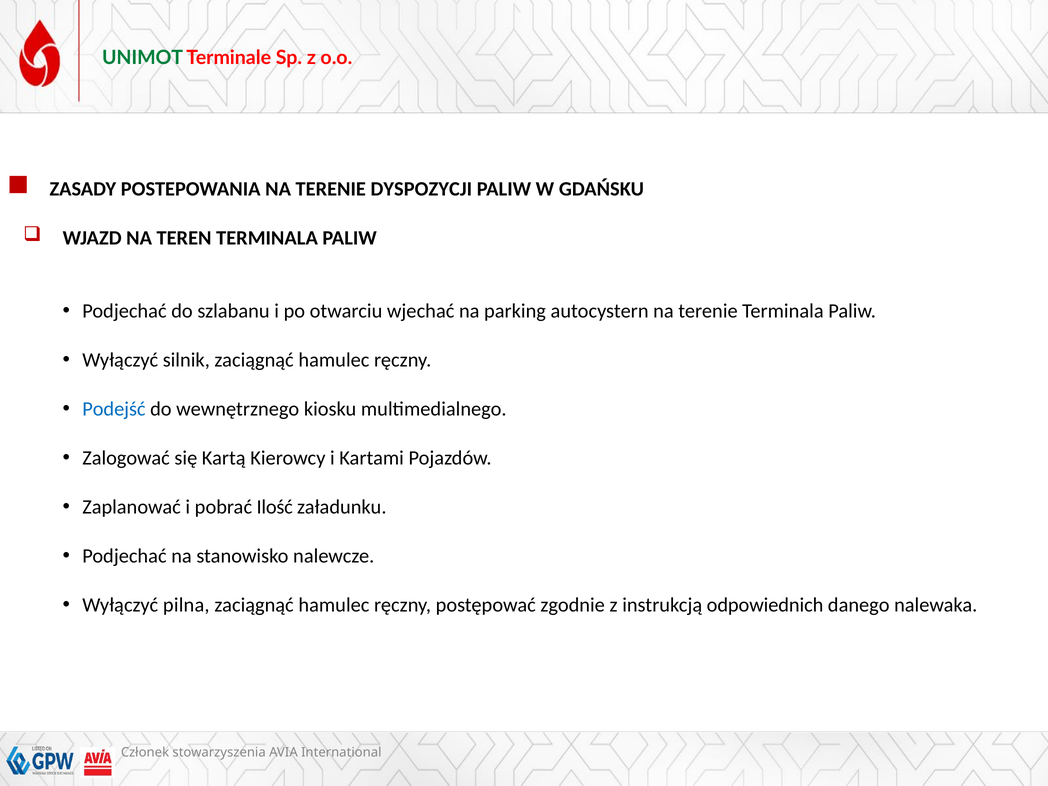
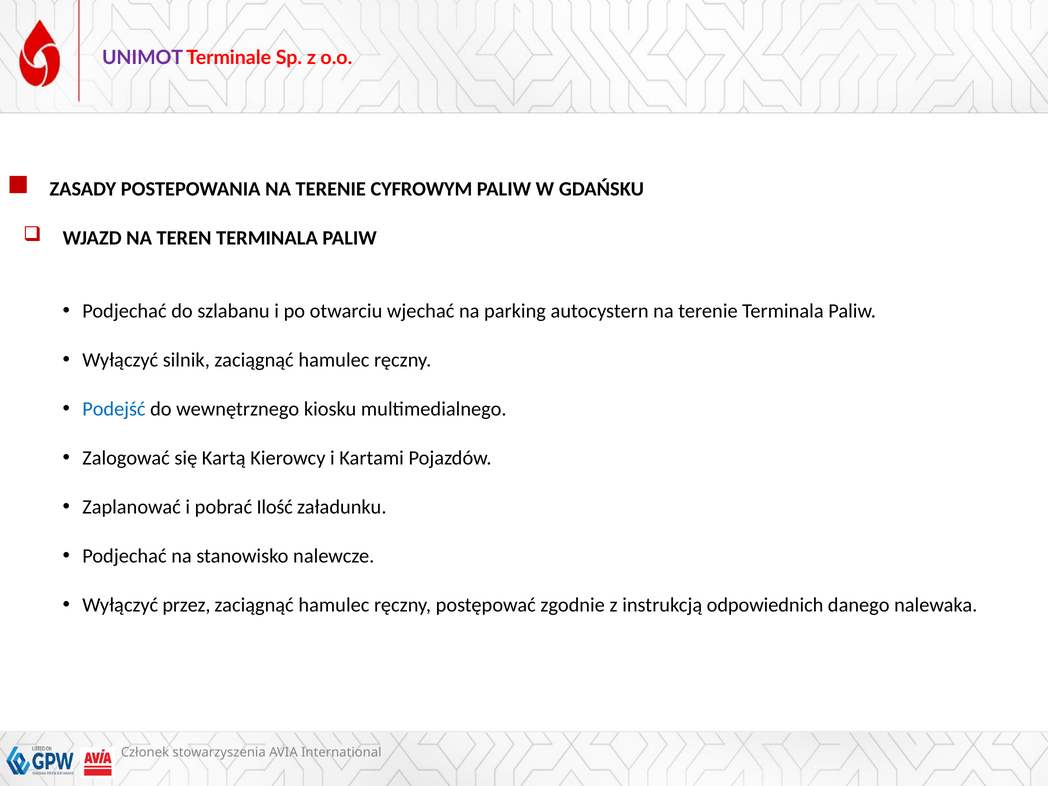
UNIMOT colour: green -> purple (143, 58)
DYSPOZYCJI: DYSPOZYCJI -> CYFROWYM (421, 189)
pilna: pilna -> przez (186, 605)
